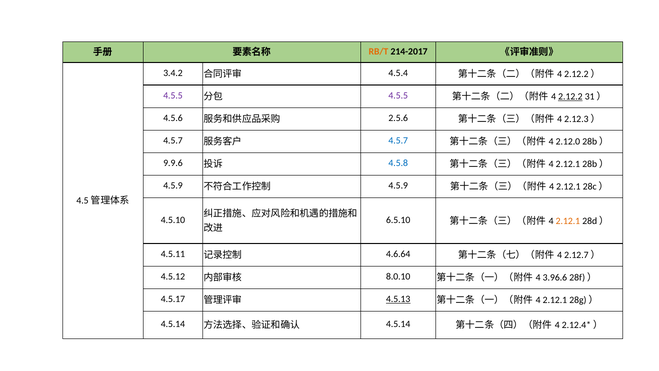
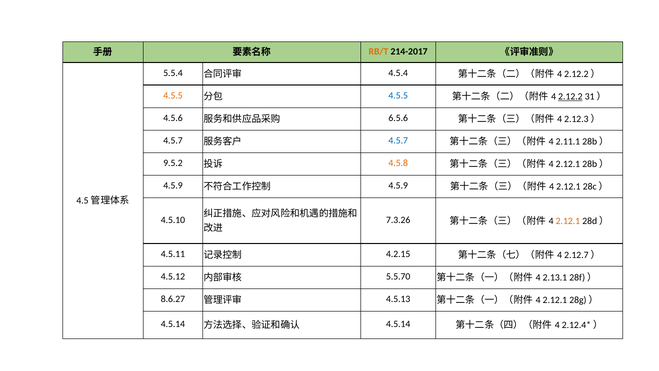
3.4.2: 3.4.2 -> 5.5.4 (173, 73)
4.5.5 colour: purple -> orange (173, 95)
4.5.5 colour: purple -> blue (398, 95)
2.5.6: 2.5.6 -> 6.5.6 (398, 118)
2.12.0: 2.12.0 -> 2.11.1 (568, 141)
9.9.6: 9.9.6 -> 9.5.2 (173, 163)
4.5.8 colour: blue -> orange (398, 163)
6.5.10: 6.5.10 -> 7.3.26 (398, 220)
4.6.64: 4.6.64 -> 4.2.15 (398, 254)
8.0.10: 8.0.10 -> 5.5.70 (398, 276)
3.96.6: 3.96.6 -> 2.13.1 (555, 277)
4.5.17: 4.5.17 -> 8.6.27 (173, 299)
4.5.13 underline: present -> none (398, 299)
